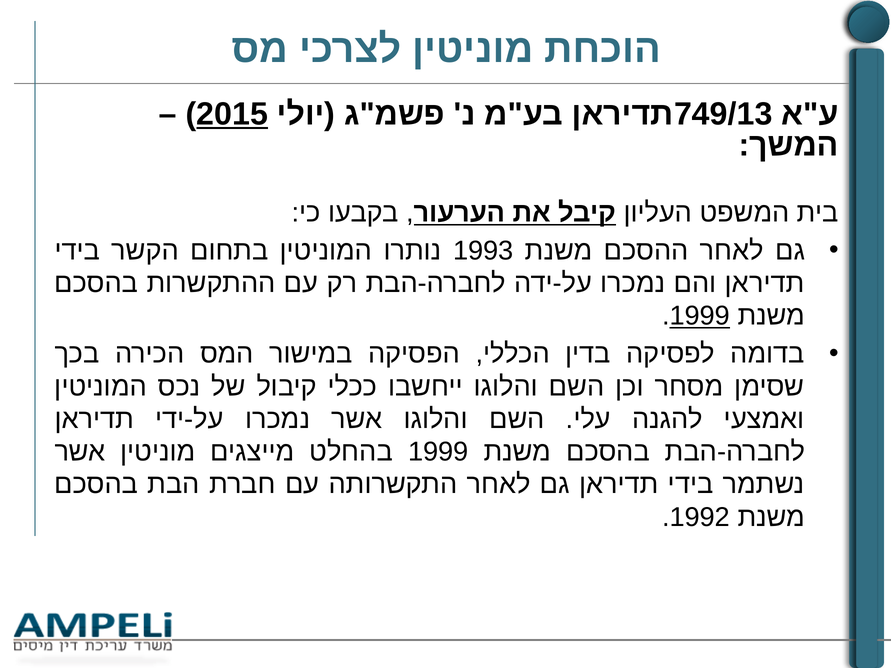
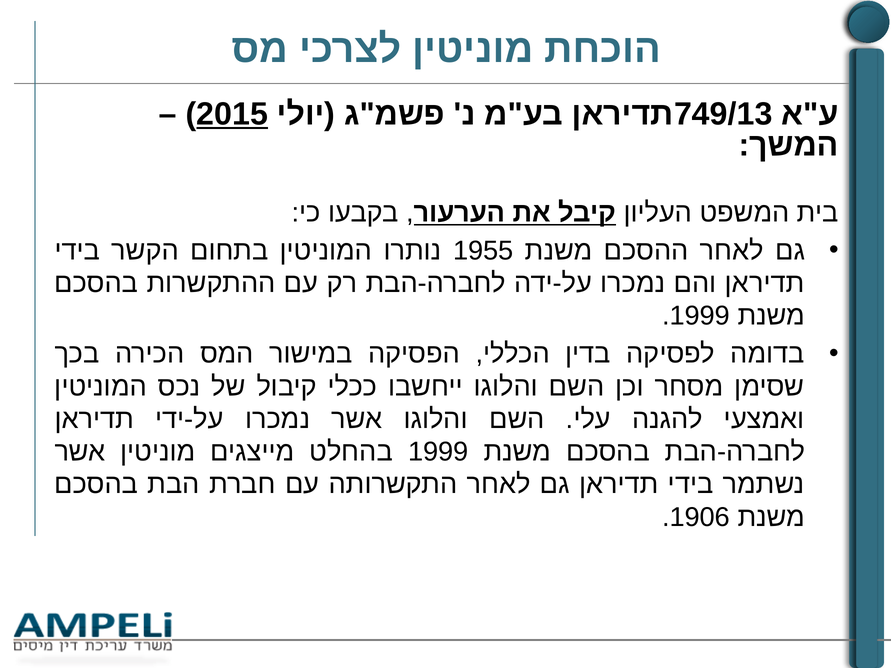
1993: 1993 -> 1955 (483, 251)
1999 underline: present -> none (700, 316)
1992: 1992 -> 1906 (700, 517)
